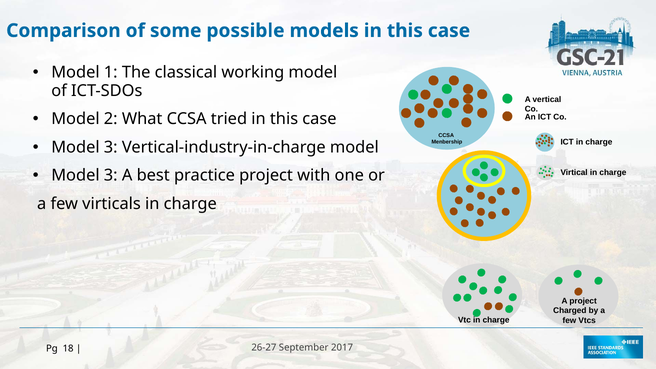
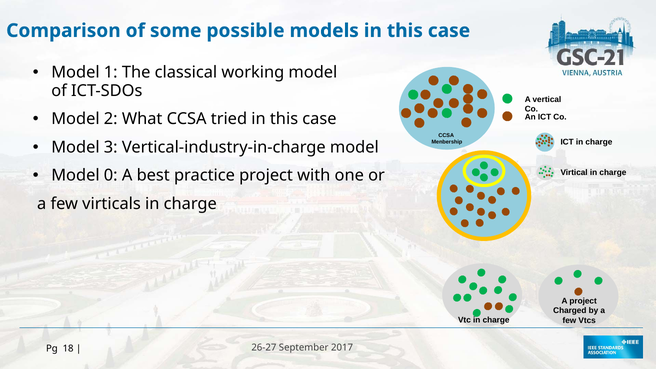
3: 3 -> 0 (111, 176)
